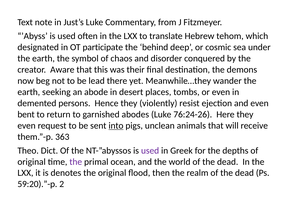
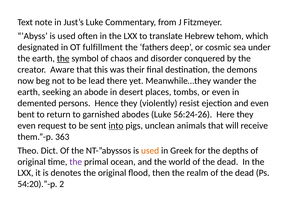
participate: participate -> fulfillment (103, 47)
behind: behind -> fathers (154, 47)
the underline: none -> present (63, 58)
76:24-26: 76:24-26 -> 56:24-26 (193, 114)
used colour: purple -> orange (150, 150)
59:20).”-p: 59:20).”-p -> 54:20).”-p (37, 183)
